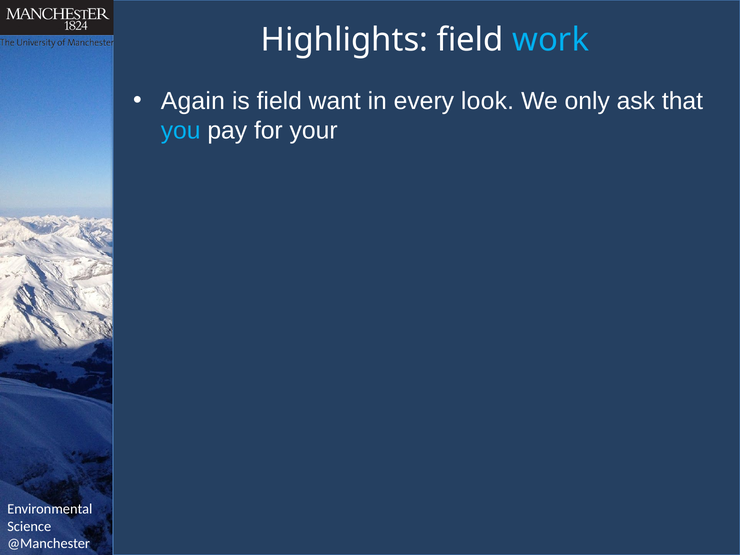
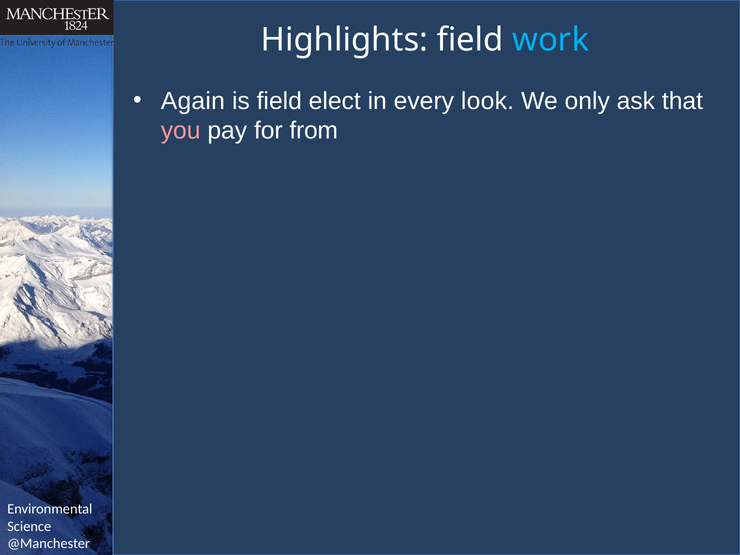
want: want -> elect (335, 101)
you colour: light blue -> pink (181, 131)
your: your -> from (314, 131)
